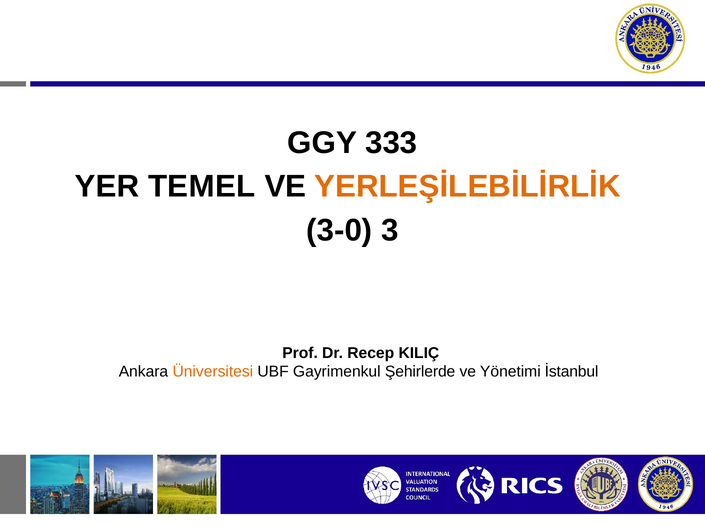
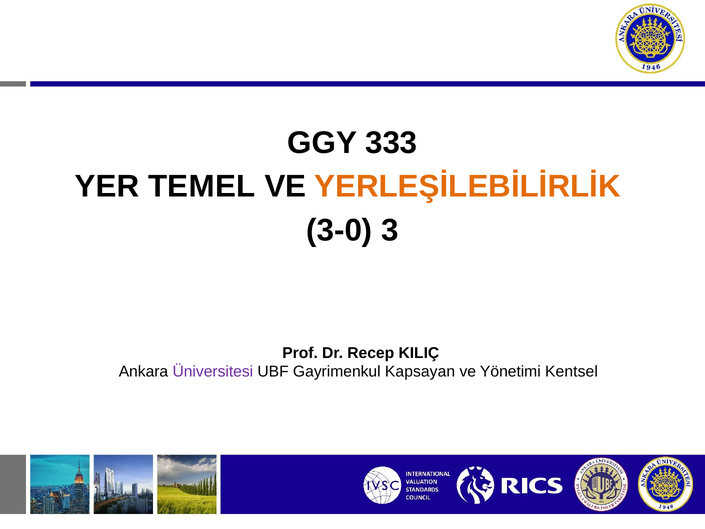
Üniversitesi colour: orange -> purple (213, 371)
Şehirlerde: Şehirlerde -> Kapsayan (420, 371)
İstanbul: İstanbul -> Kentsel (571, 371)
